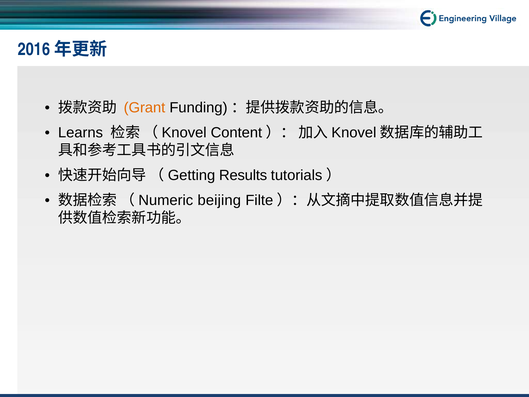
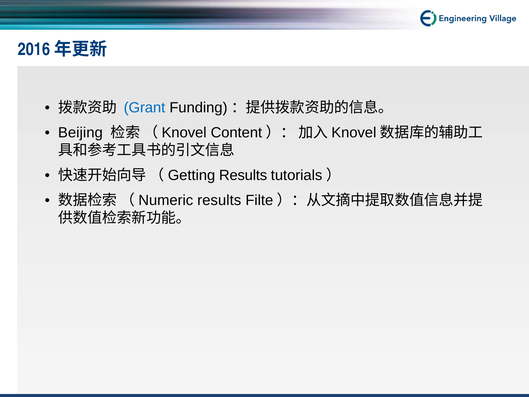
Grant colour: orange -> blue (145, 108)
Learns: Learns -> Beijing (80, 133)
（Numeric beijing: beijing -> results (219, 200)
